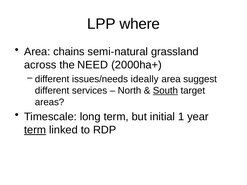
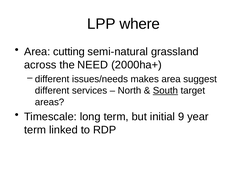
chains: chains -> cutting (69, 52)
ideally: ideally -> makes (145, 79)
1: 1 -> 9 (181, 117)
term underline: present -> none (35, 130)
